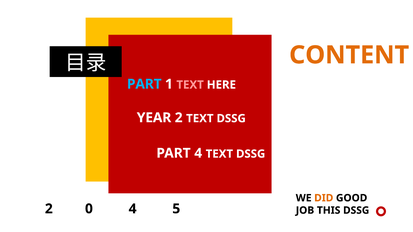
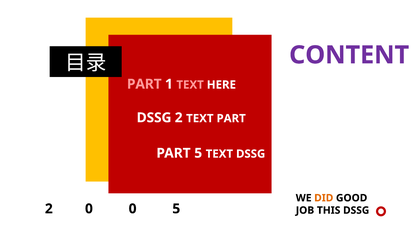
CONTENT colour: orange -> purple (349, 55)
PART colour: light blue -> pink (144, 84)
YEAR: YEAR -> DSSG (154, 118)
2 TEXT DSSG: DSSG -> PART (231, 119)
PART 4: 4 -> 5 (198, 153)
0 4: 4 -> 0 (133, 209)
